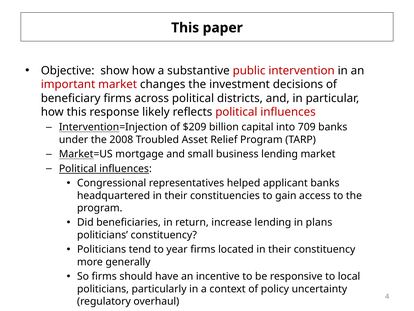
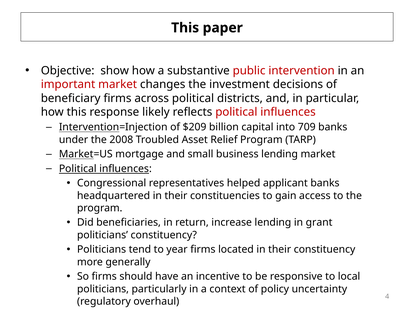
plans: plans -> grant (319, 222)
